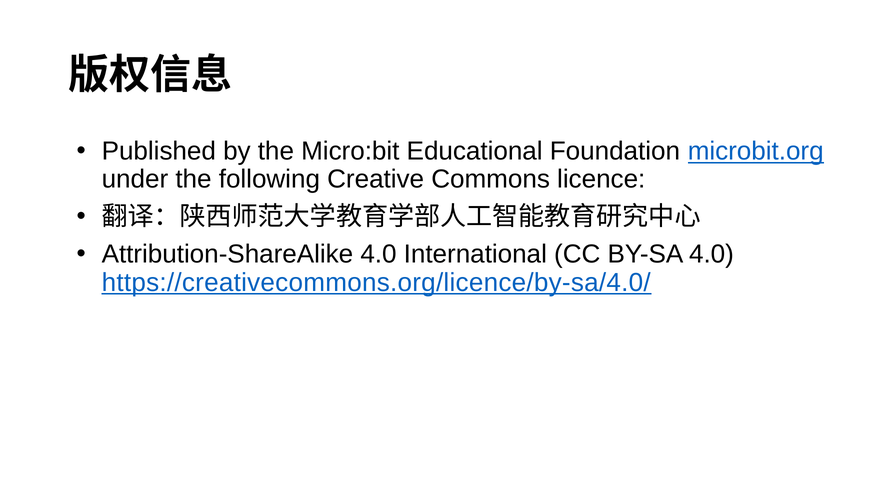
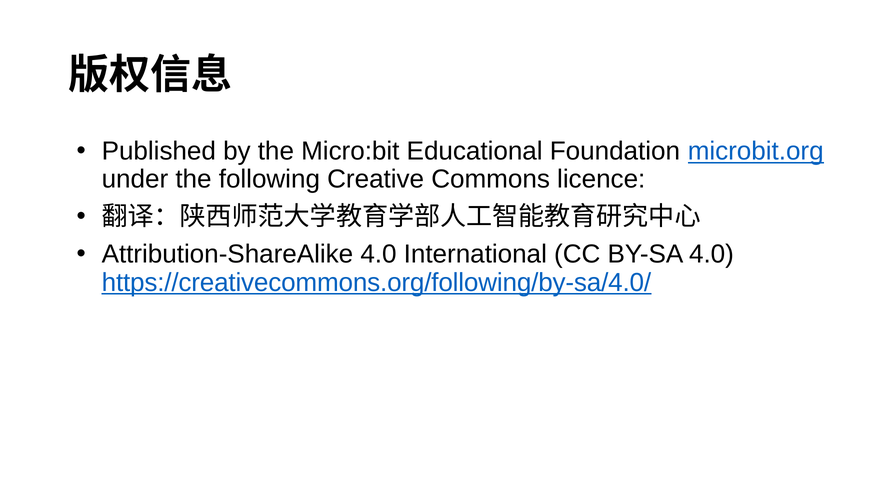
https://creativecommons.org/licence/by-sa/4.0/: https://creativecommons.org/licence/by-sa/4.0/ -> https://creativecommons.org/following/by-sa/4.0/ (376, 282)
